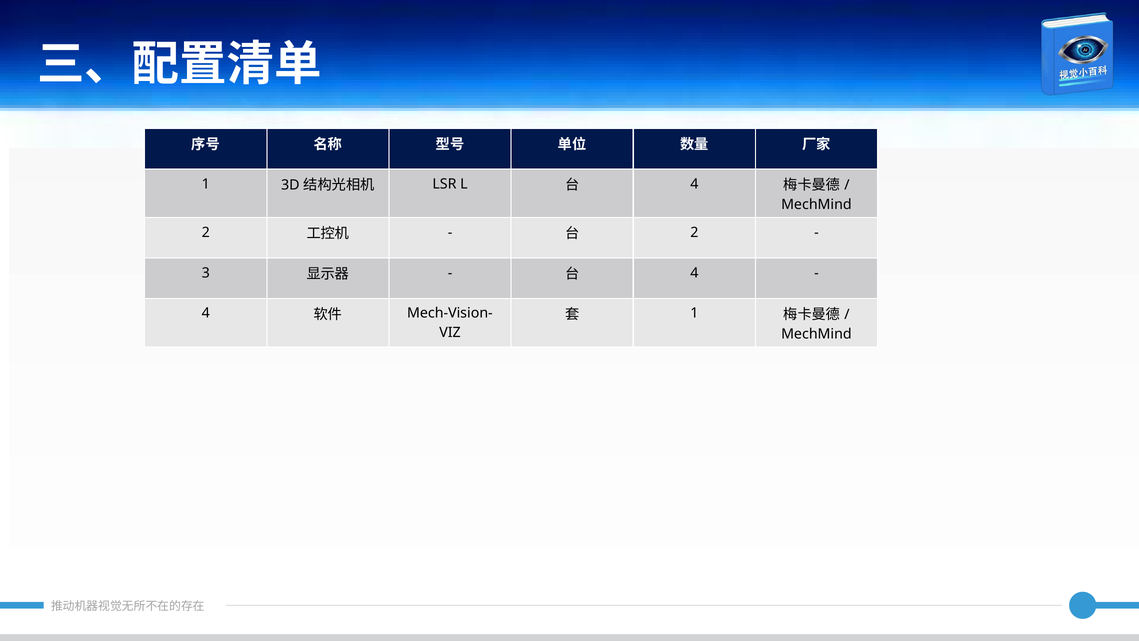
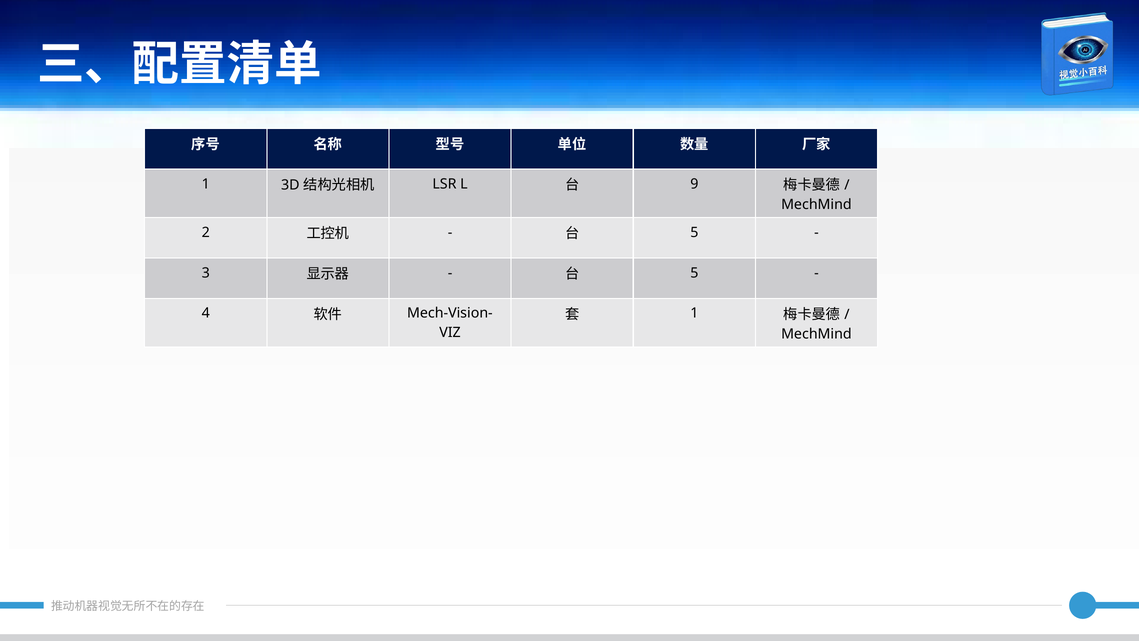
4: 4 -> 9 (694, 184)
2: 2 -> 5 (694, 232)
4: 4 -> 5 (694, 273)
